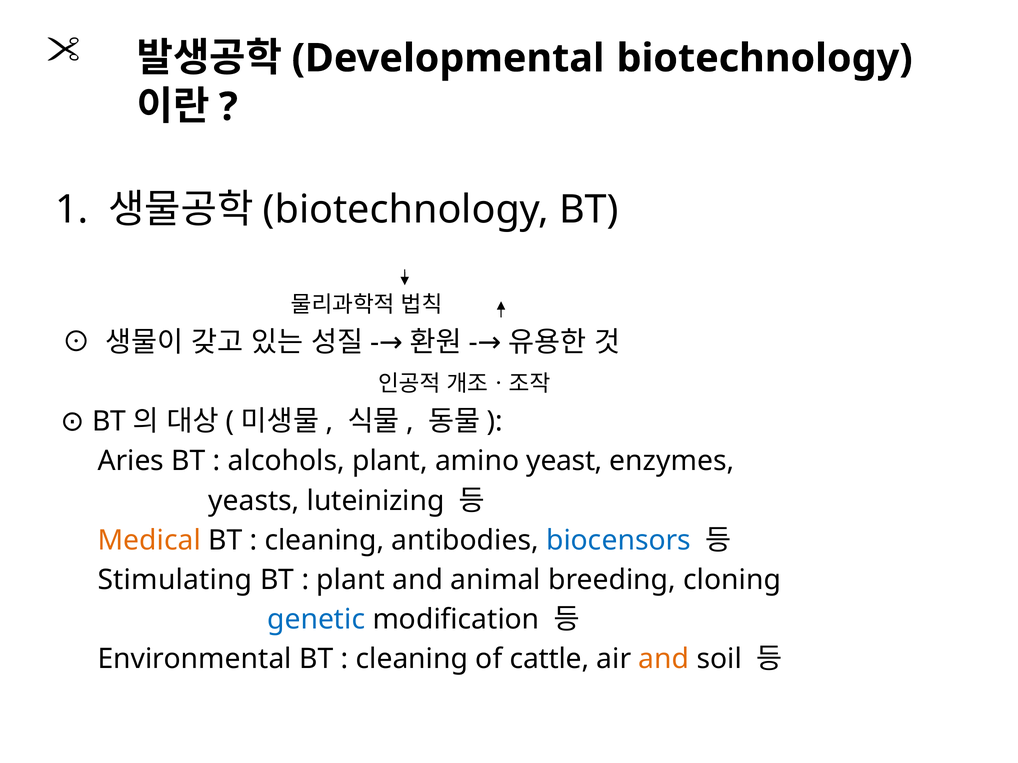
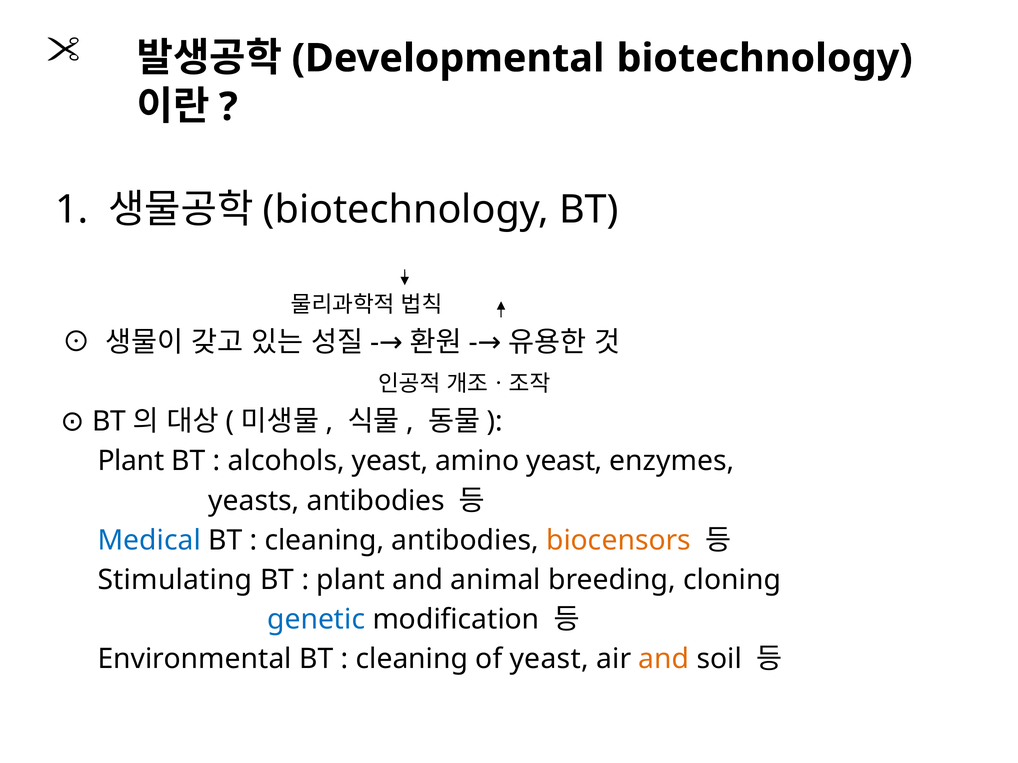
Aries: Aries -> Plant (131, 461)
alcohols plant: plant -> yeast (390, 461)
yeasts luteinizing: luteinizing -> antibodies (376, 501)
Medical colour: orange -> blue (149, 541)
biocensors colour: blue -> orange (619, 541)
of cattle: cattle -> yeast (549, 659)
